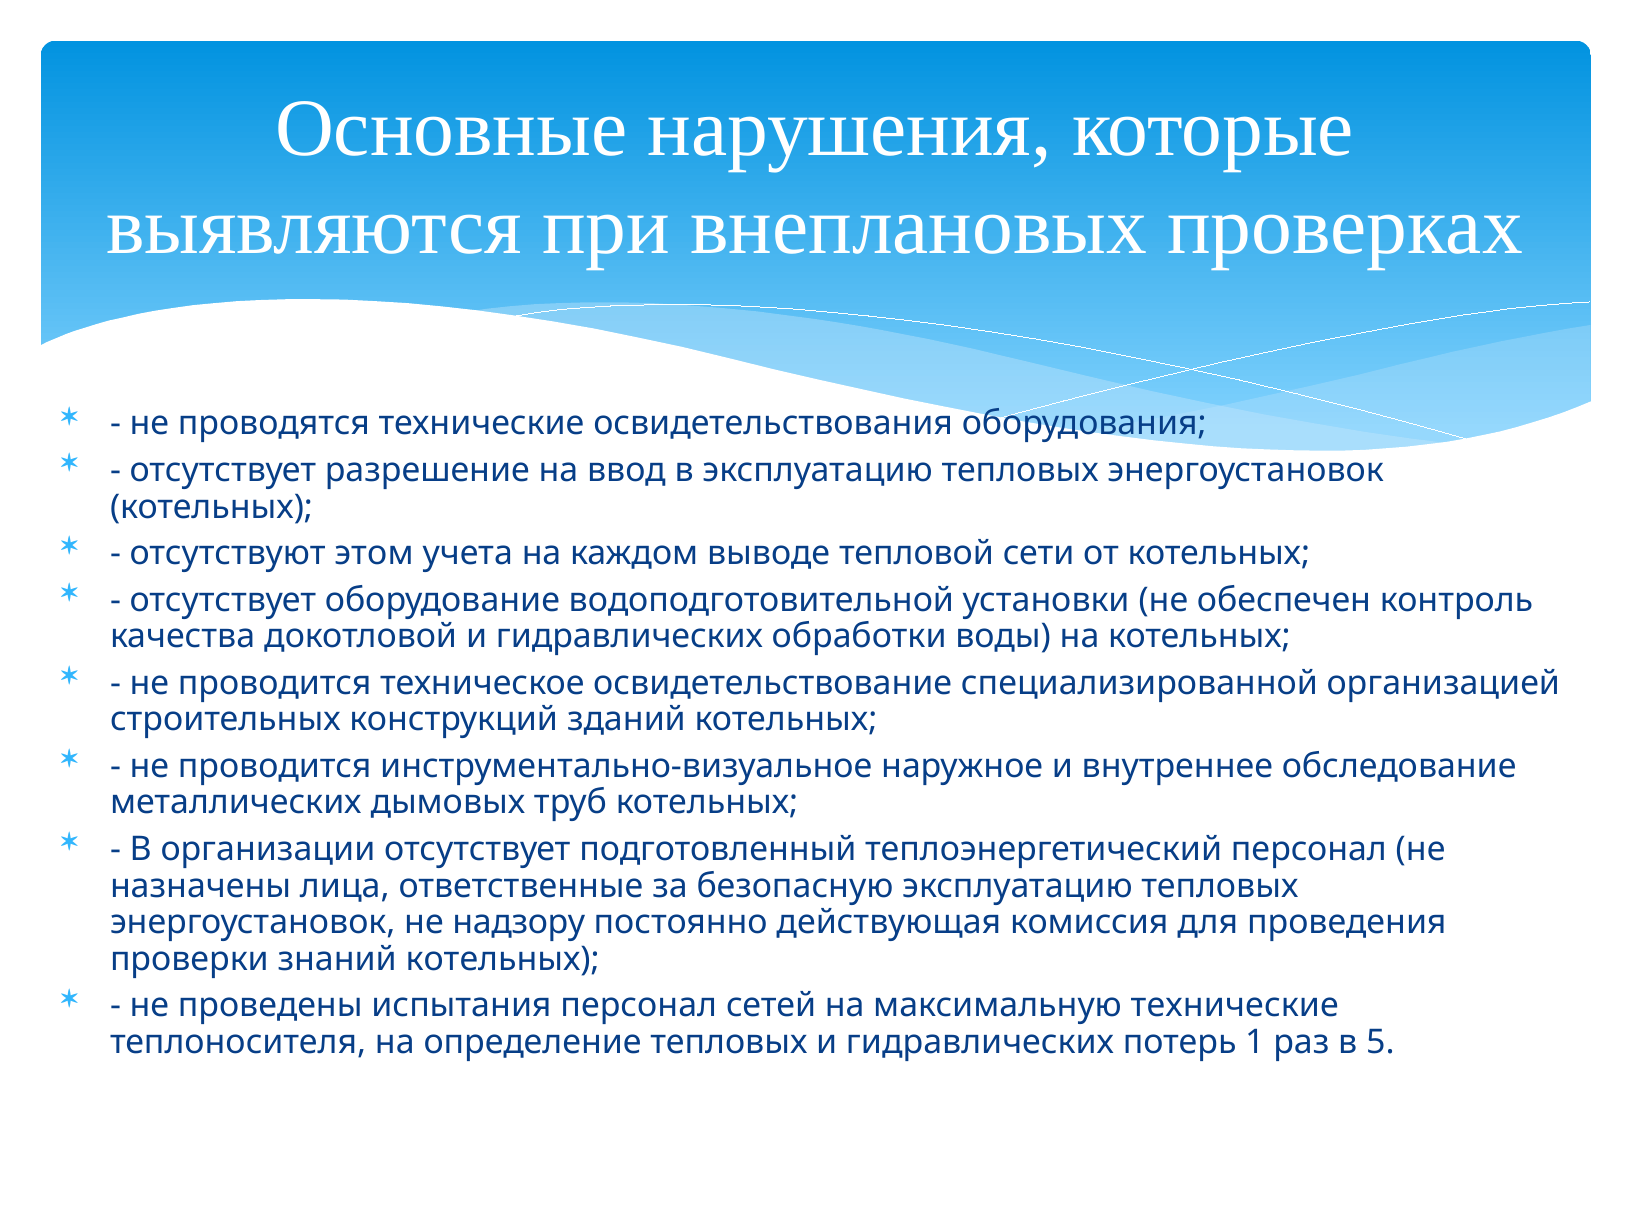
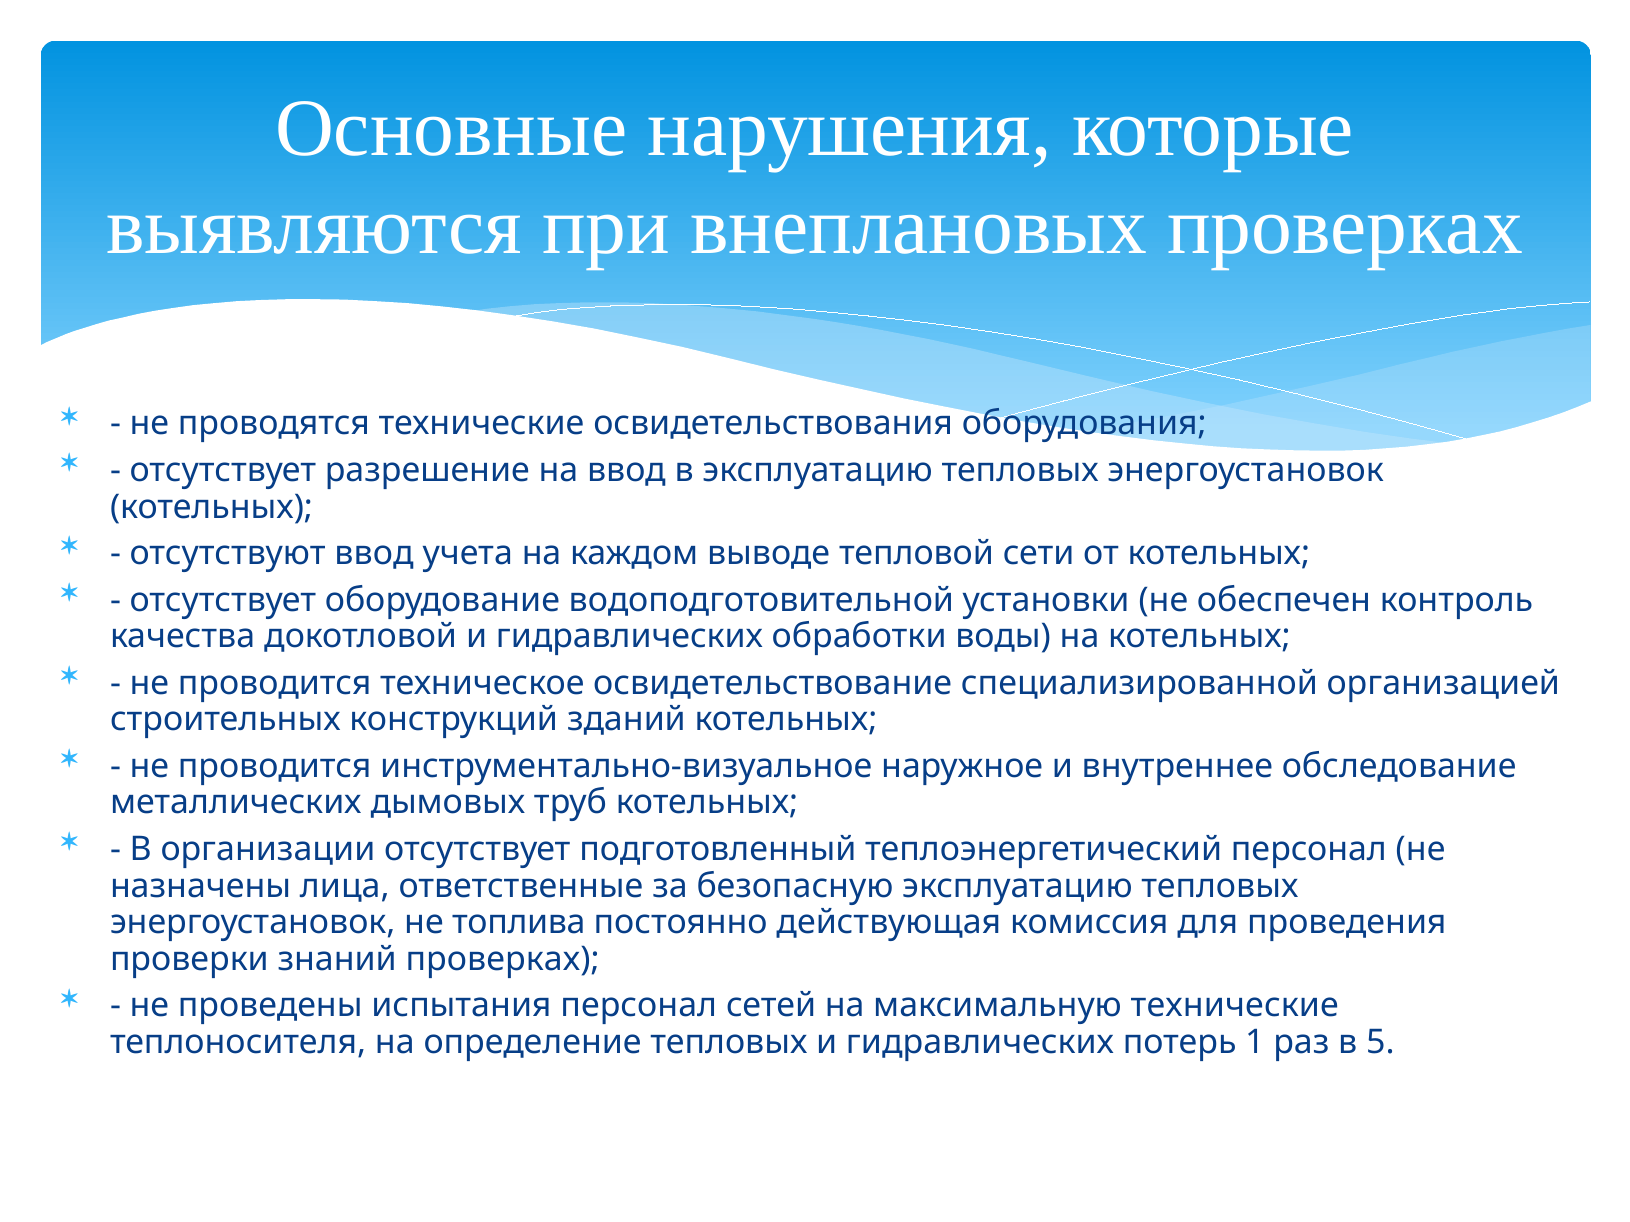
отсутствуют этом: этом -> ввод (374, 554)
надзору: надзору -> топлива (519, 923)
знаний котельных: котельных -> проверках (503, 960)
